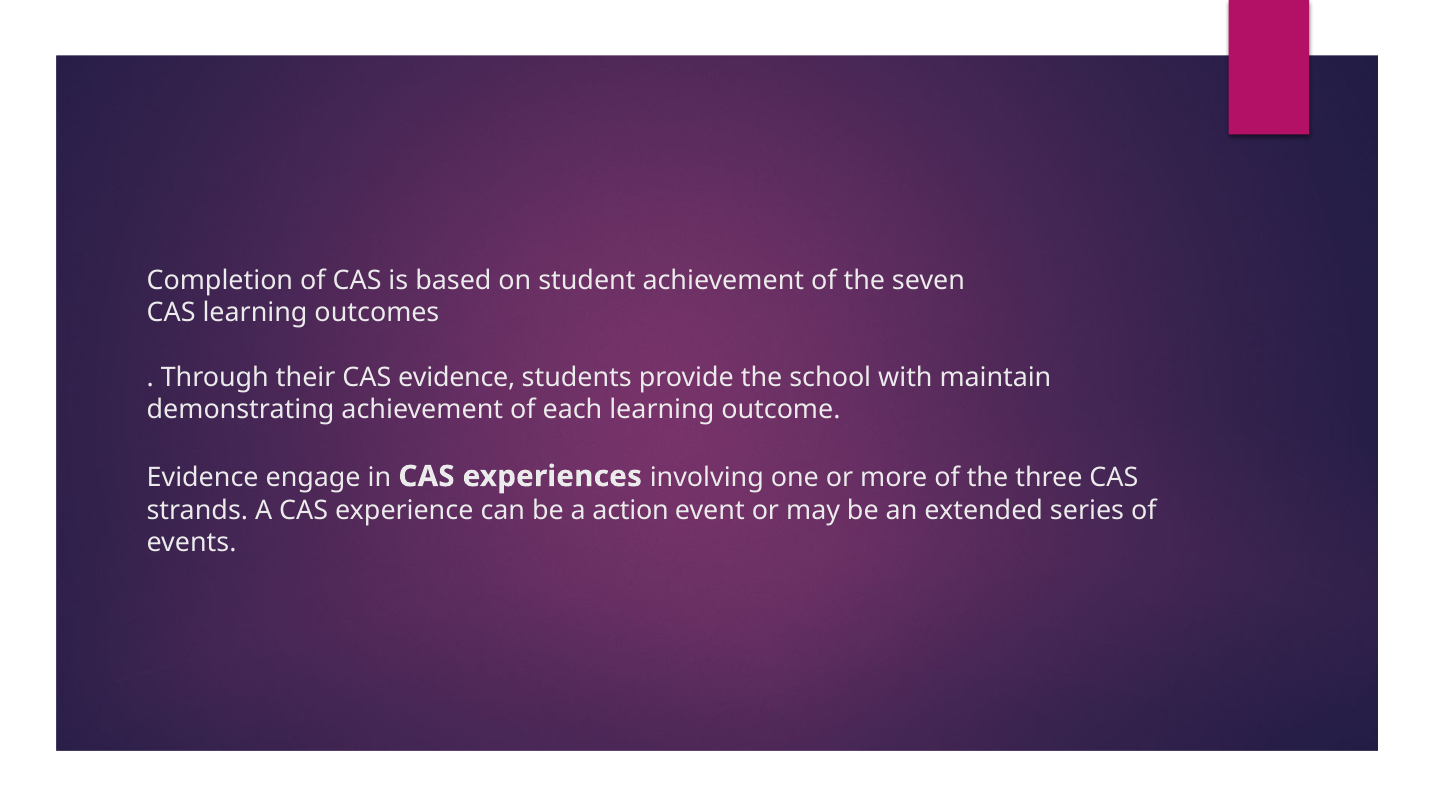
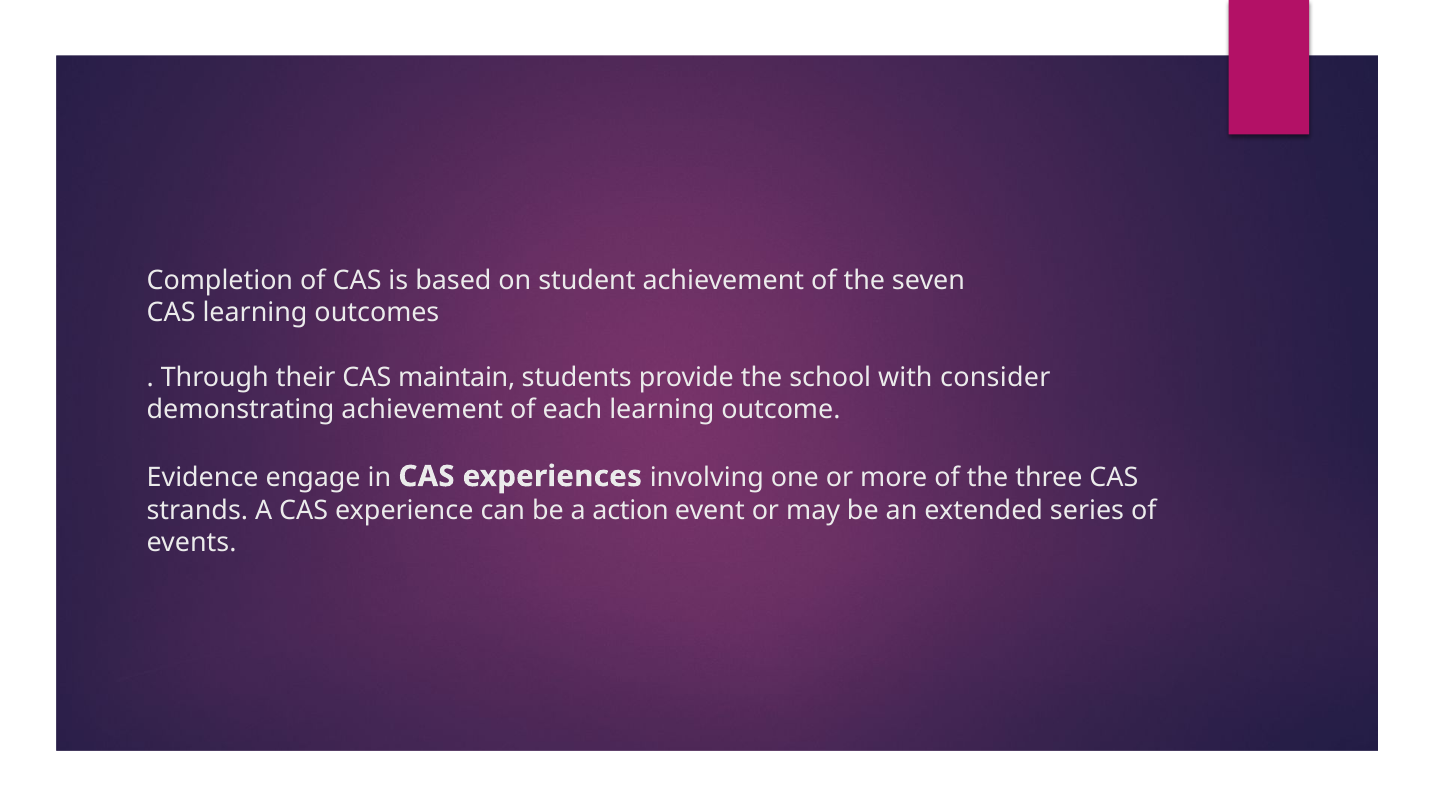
CAS evidence: evidence -> maintain (457, 378)
maintain: maintain -> consider (995, 378)
